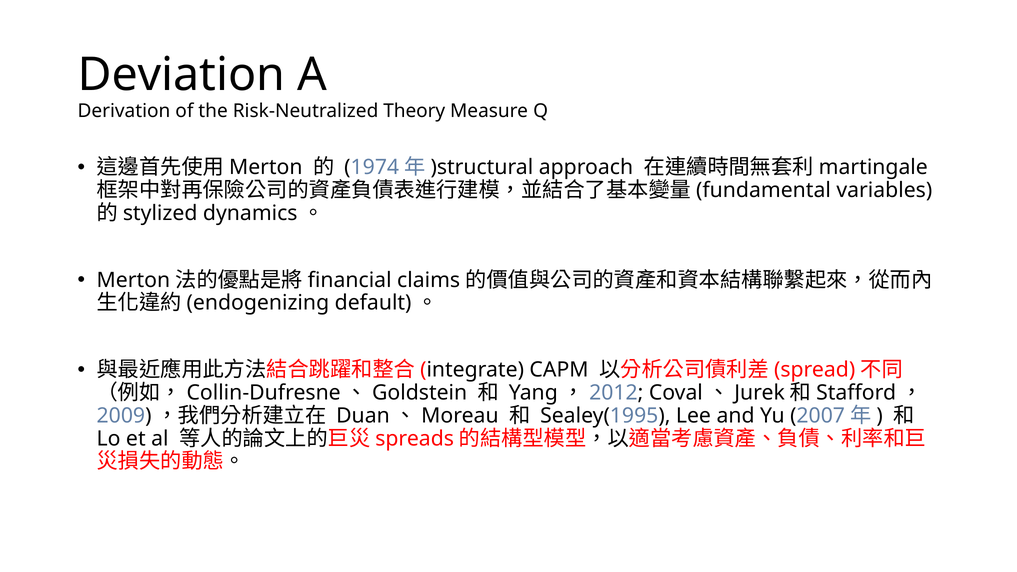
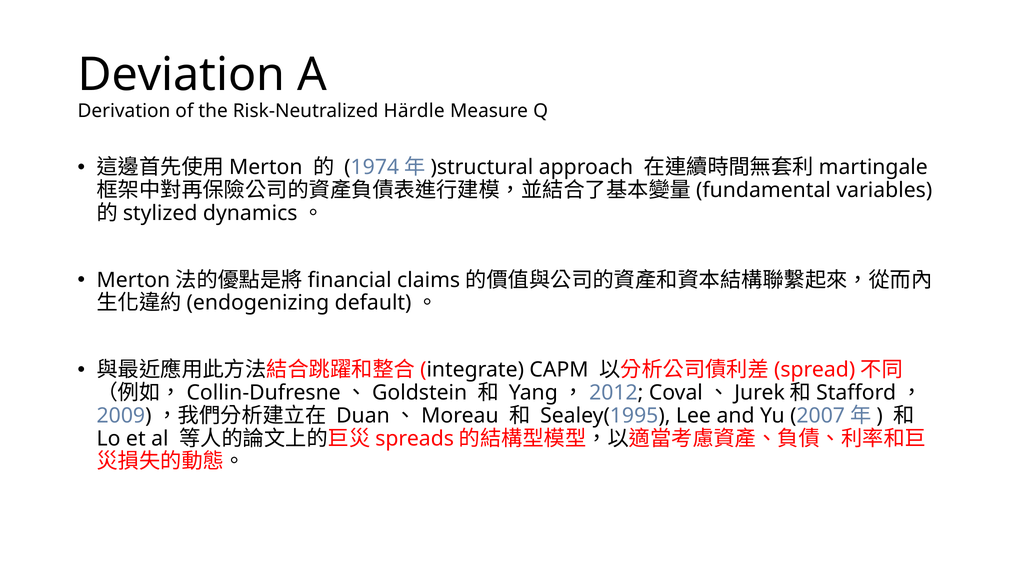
Theory: Theory -> Härdle (414, 111)
